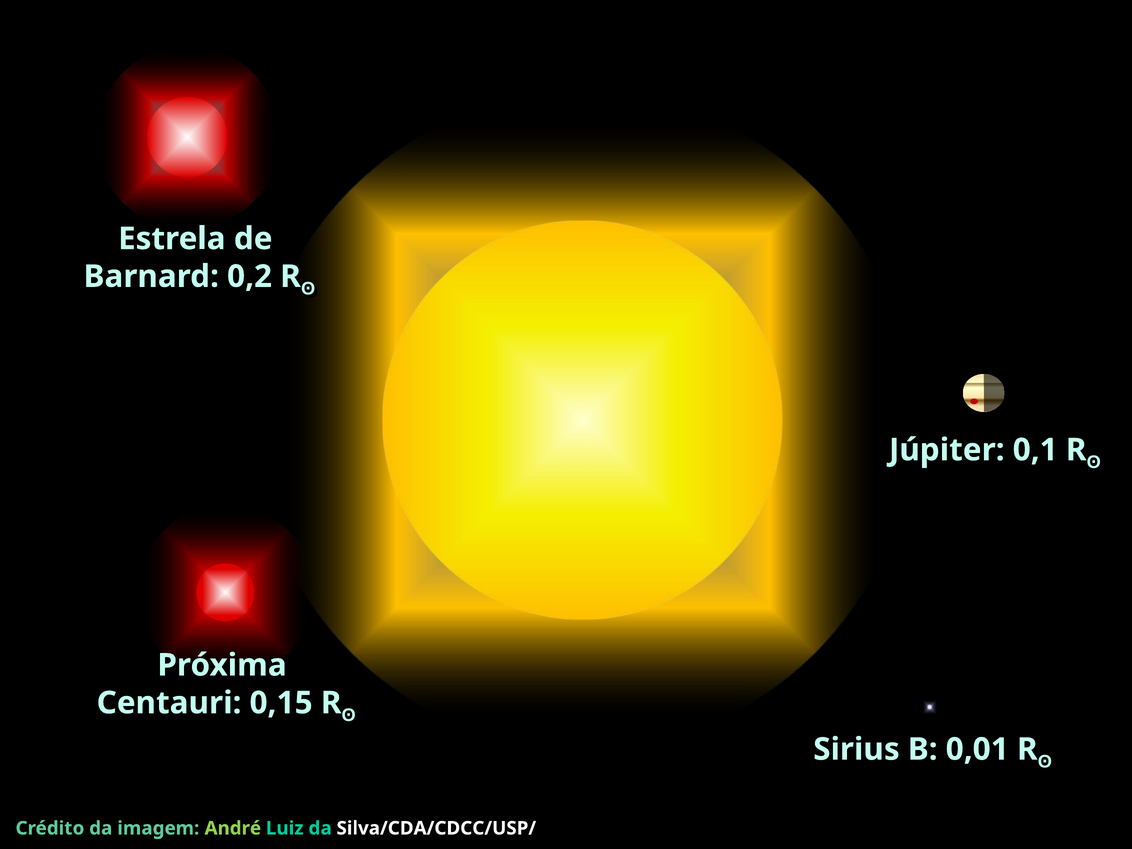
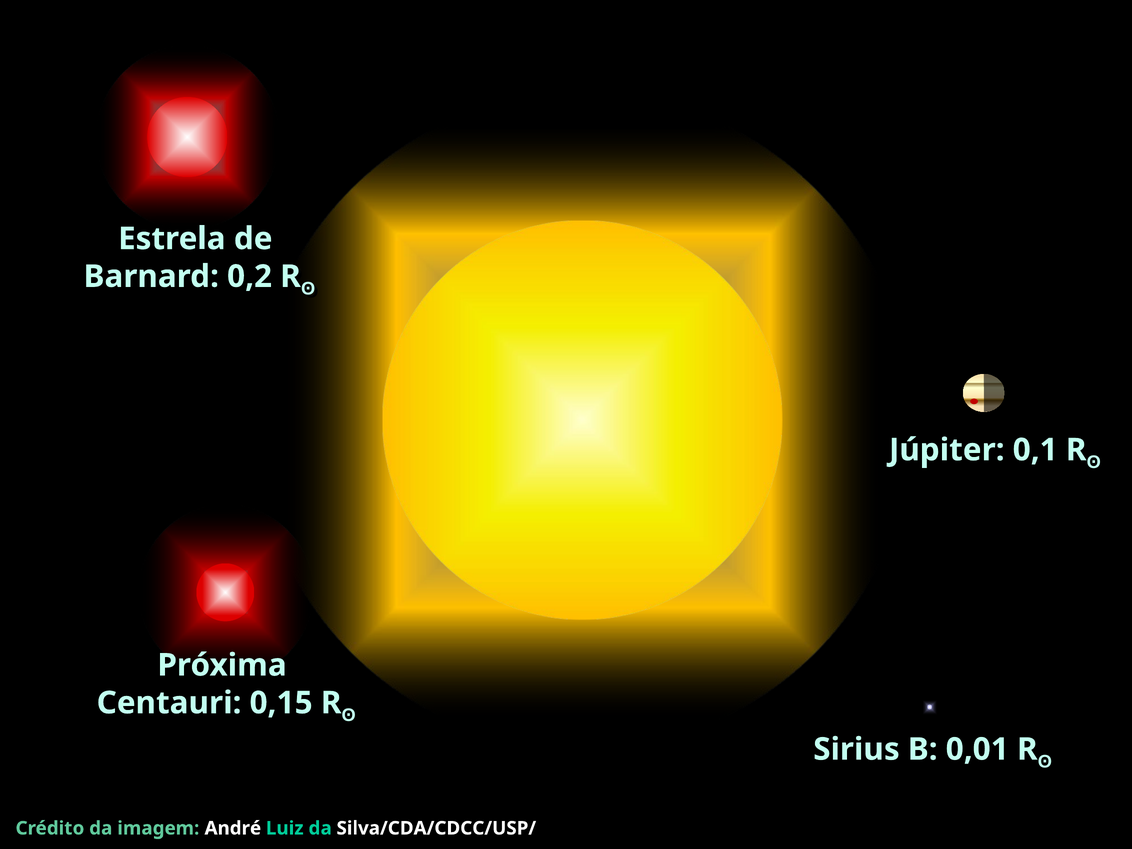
André colour: light green -> white (233, 828)
